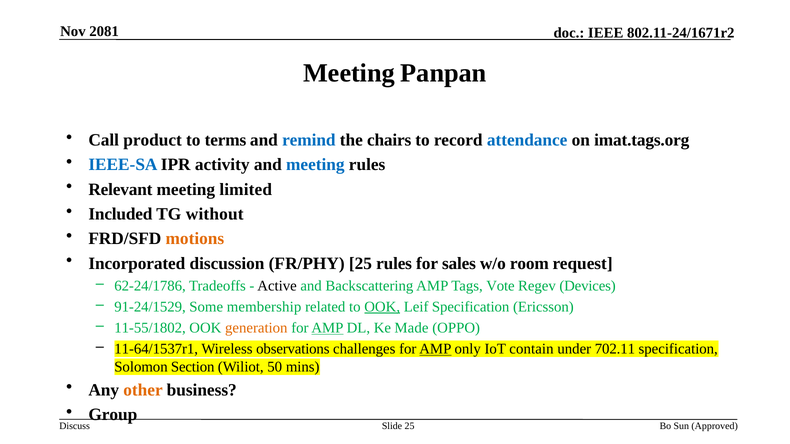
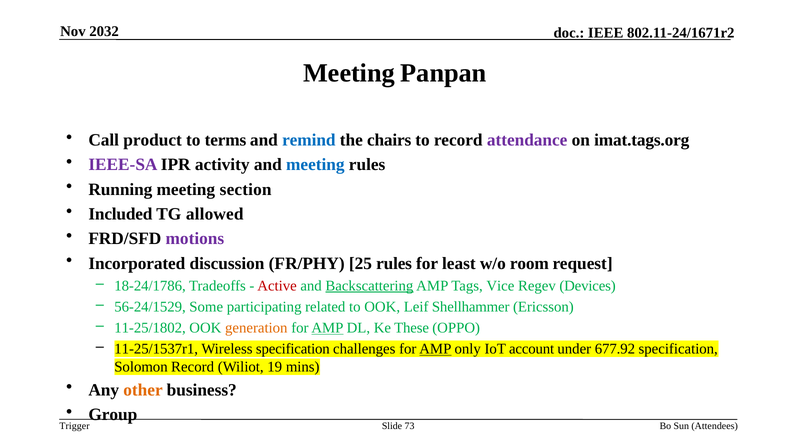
2081: 2081 -> 2032 (104, 31)
attendance colour: blue -> purple (527, 140)
IEEE-SA colour: blue -> purple (123, 165)
Relevant: Relevant -> Running (120, 190)
limited: limited -> section (246, 190)
without: without -> allowed (215, 214)
motions colour: orange -> purple (195, 239)
sales: sales -> least (459, 264)
62-24/1786: 62-24/1786 -> 18-24/1786 (150, 286)
Active colour: black -> red (277, 286)
Backscattering underline: none -> present (369, 286)
Vote: Vote -> Vice (500, 286)
91-24/1529: 91-24/1529 -> 56-24/1529 (150, 307)
membership: membership -> participating (264, 307)
OOK underline: present -> none (382, 307)
Leif Specification: Specification -> Shellhammer (471, 307)
11-55/1802: 11-55/1802 -> 11-25/1802 (150, 328)
Made: Made -> These (412, 328)
11-64/1537r1: 11-64/1537r1 -> 11-25/1537r1 (156, 349)
Wireless observations: observations -> specification (293, 349)
contain: contain -> account (532, 349)
702.11: 702.11 -> 677.92 (615, 349)
Solomon Section: Section -> Record (193, 367)
50: 50 -> 19 (275, 367)
Discuss: Discuss -> Trigger (75, 426)
Slide 25: 25 -> 73 (410, 426)
Approved: Approved -> Attendees (715, 426)
